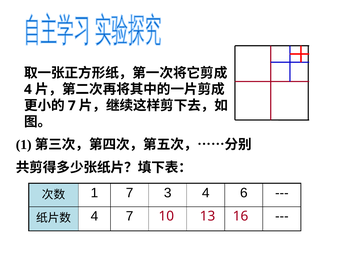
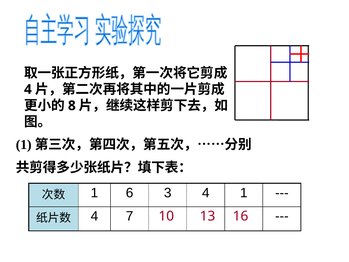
7: 7 -> 8 (72, 106)
1 7: 7 -> 6 (130, 193)
4 6: 6 -> 1 (244, 193)
